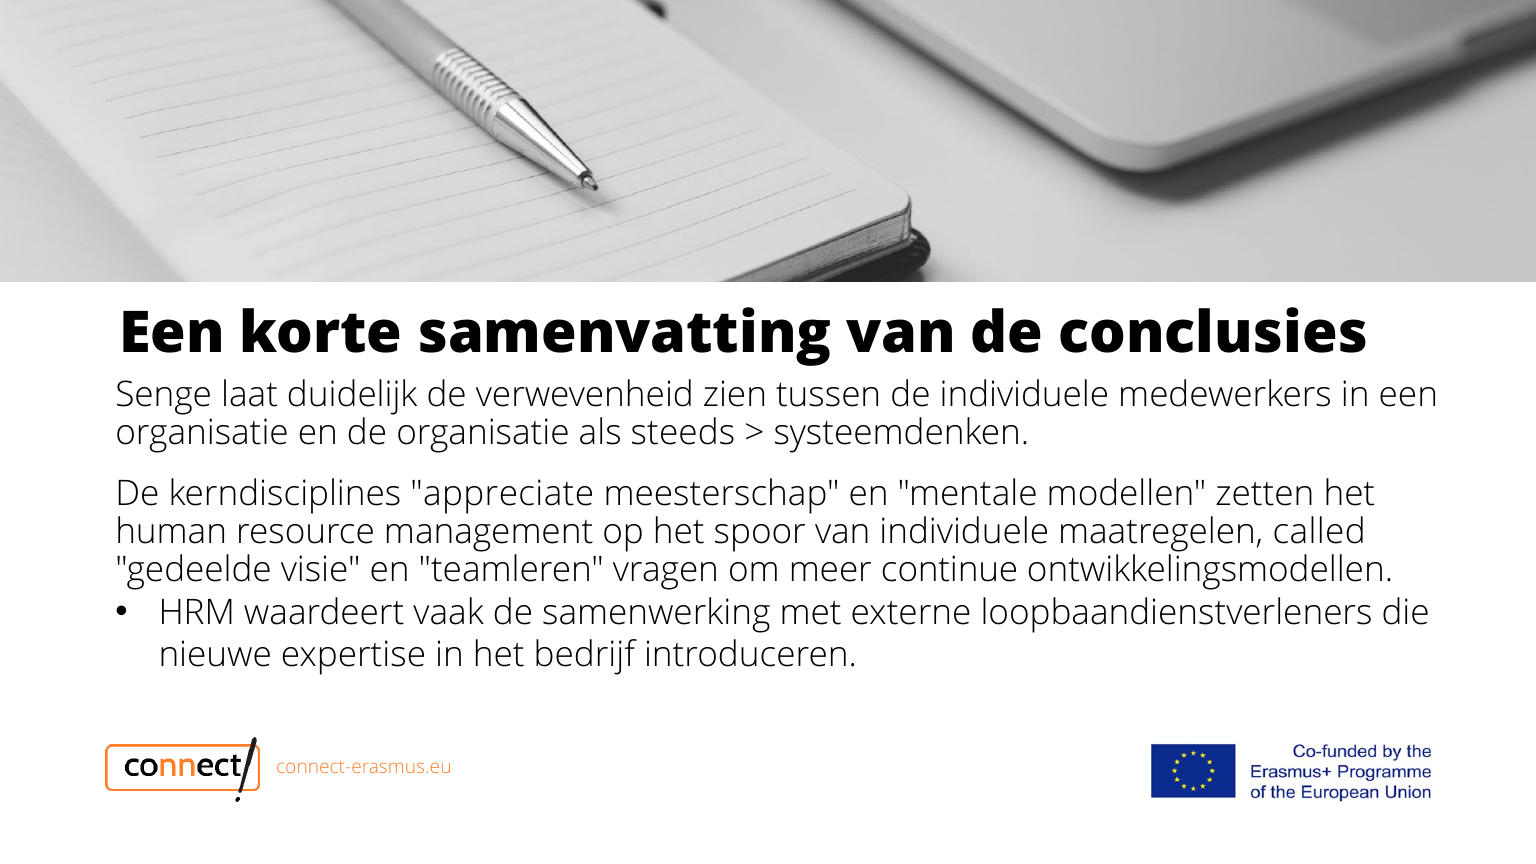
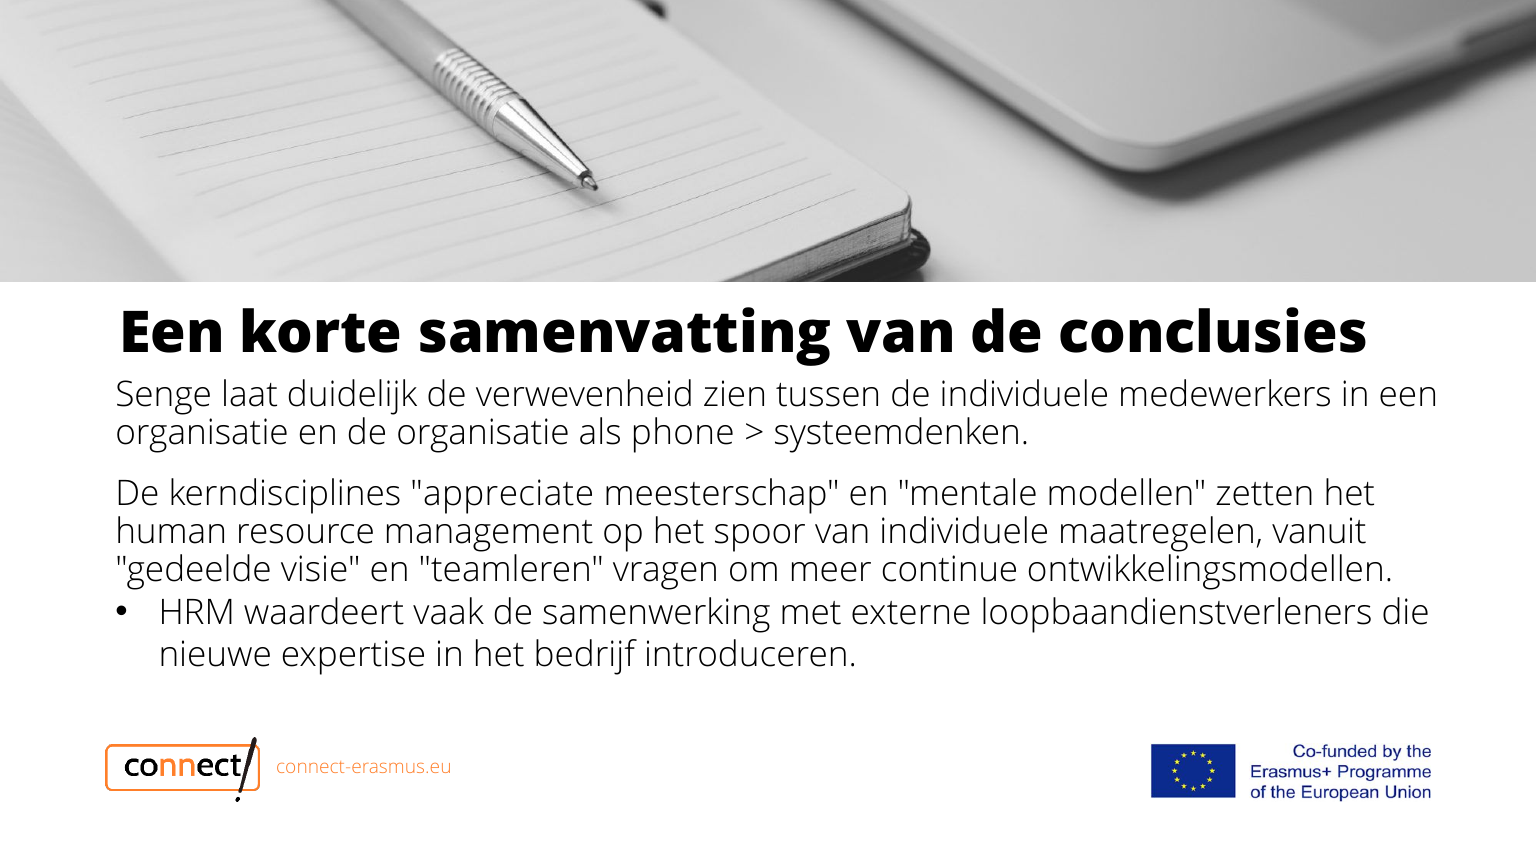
steeds: steeds -> phone (683, 433)
called: called -> vanuit (1319, 532)
